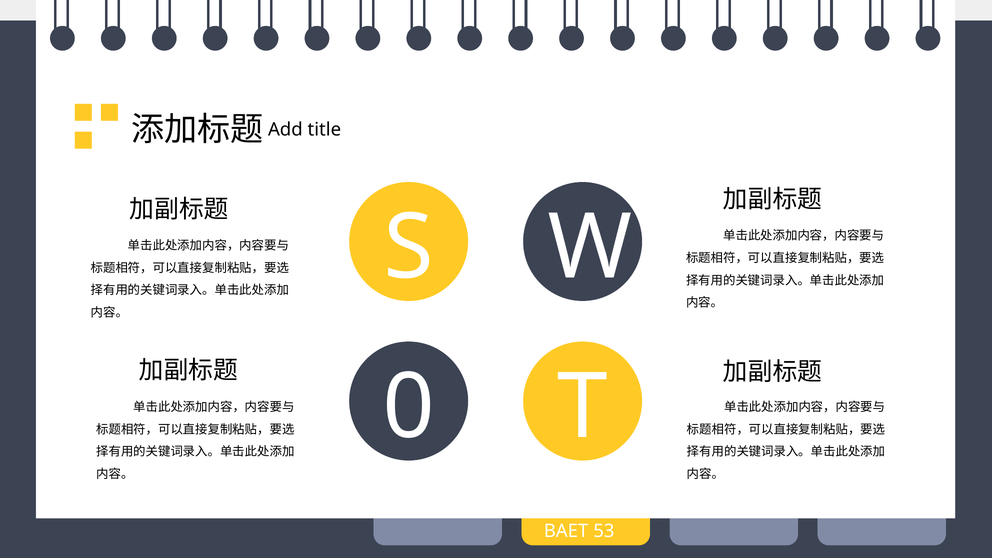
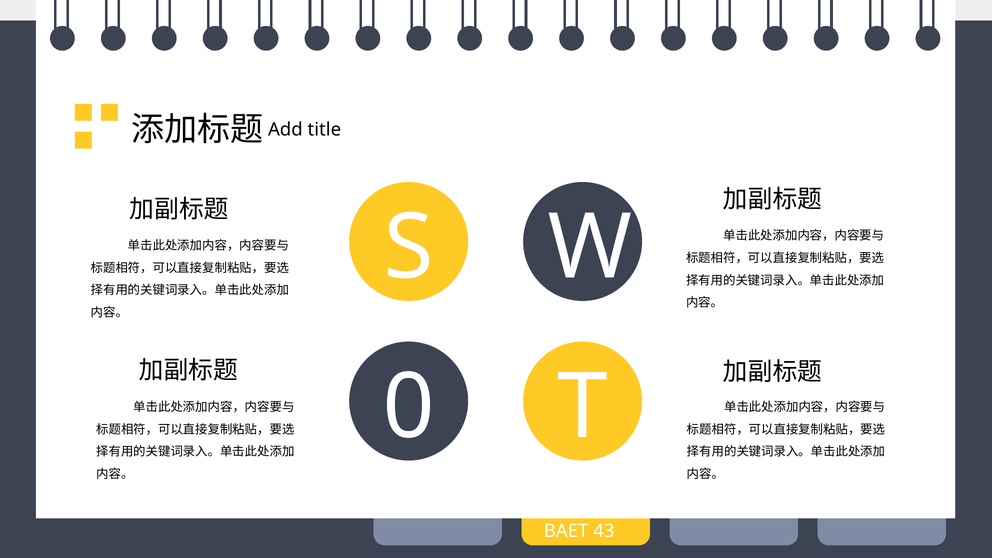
53: 53 -> 43 (604, 531)
